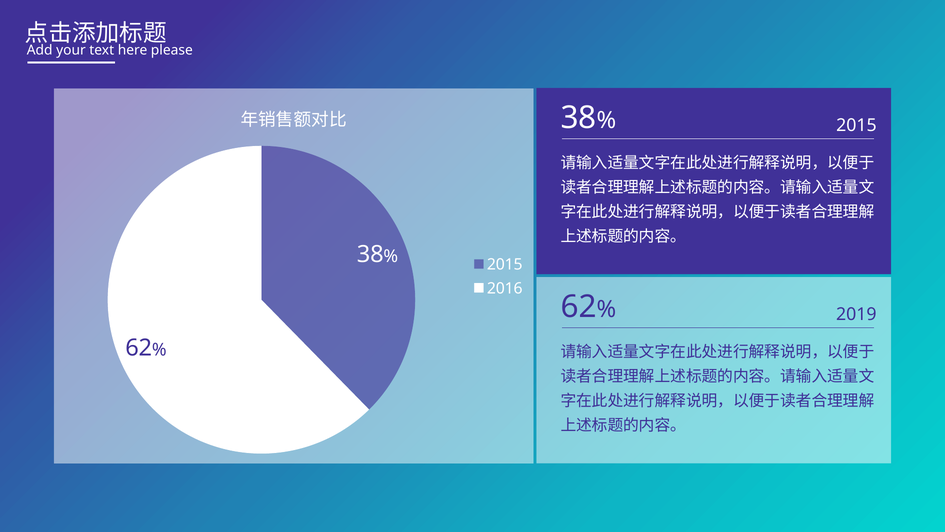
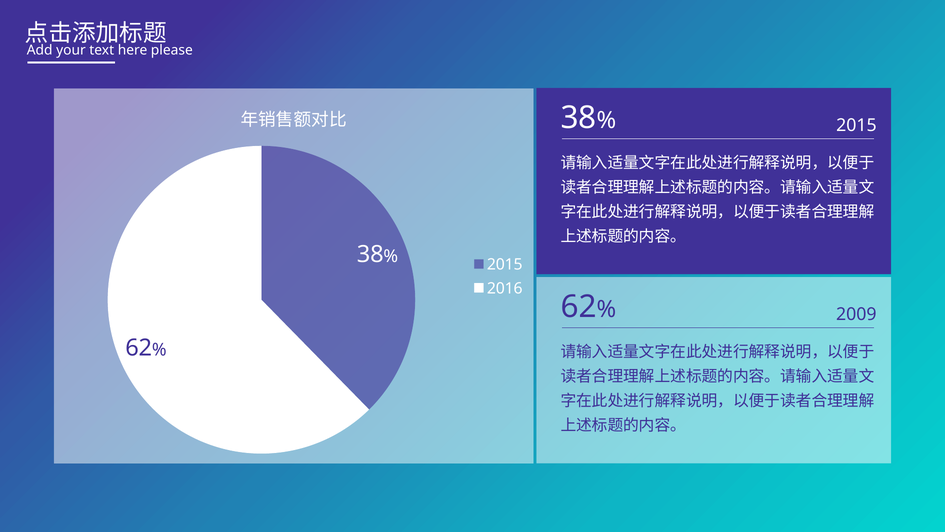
2019: 2019 -> 2009 (856, 314)
